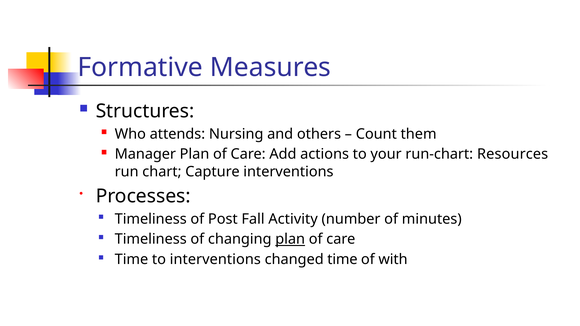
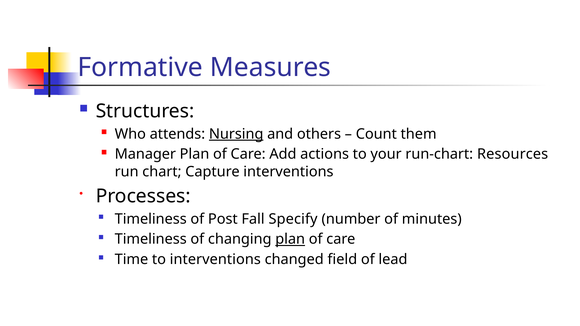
Nursing underline: none -> present (236, 134)
Activity: Activity -> Specify (293, 219)
changed time: time -> field (342, 260)
with: with -> lead (393, 260)
